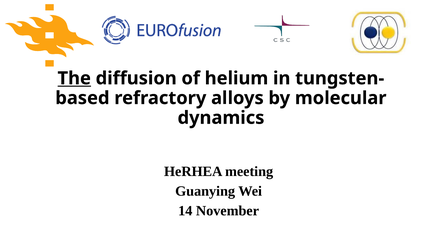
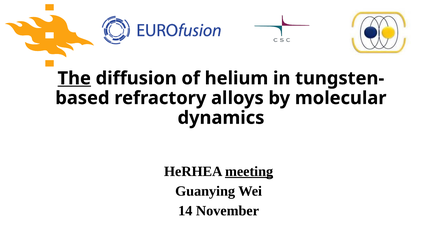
meeting underline: none -> present (249, 172)
